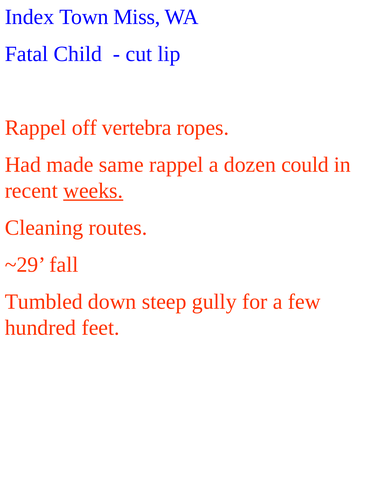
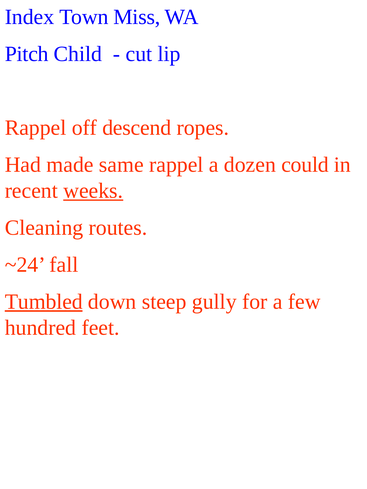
Fatal: Fatal -> Pitch (27, 54)
vertebra: vertebra -> descend (137, 128)
~29: ~29 -> ~24 (25, 265)
Tumbled underline: none -> present (44, 302)
